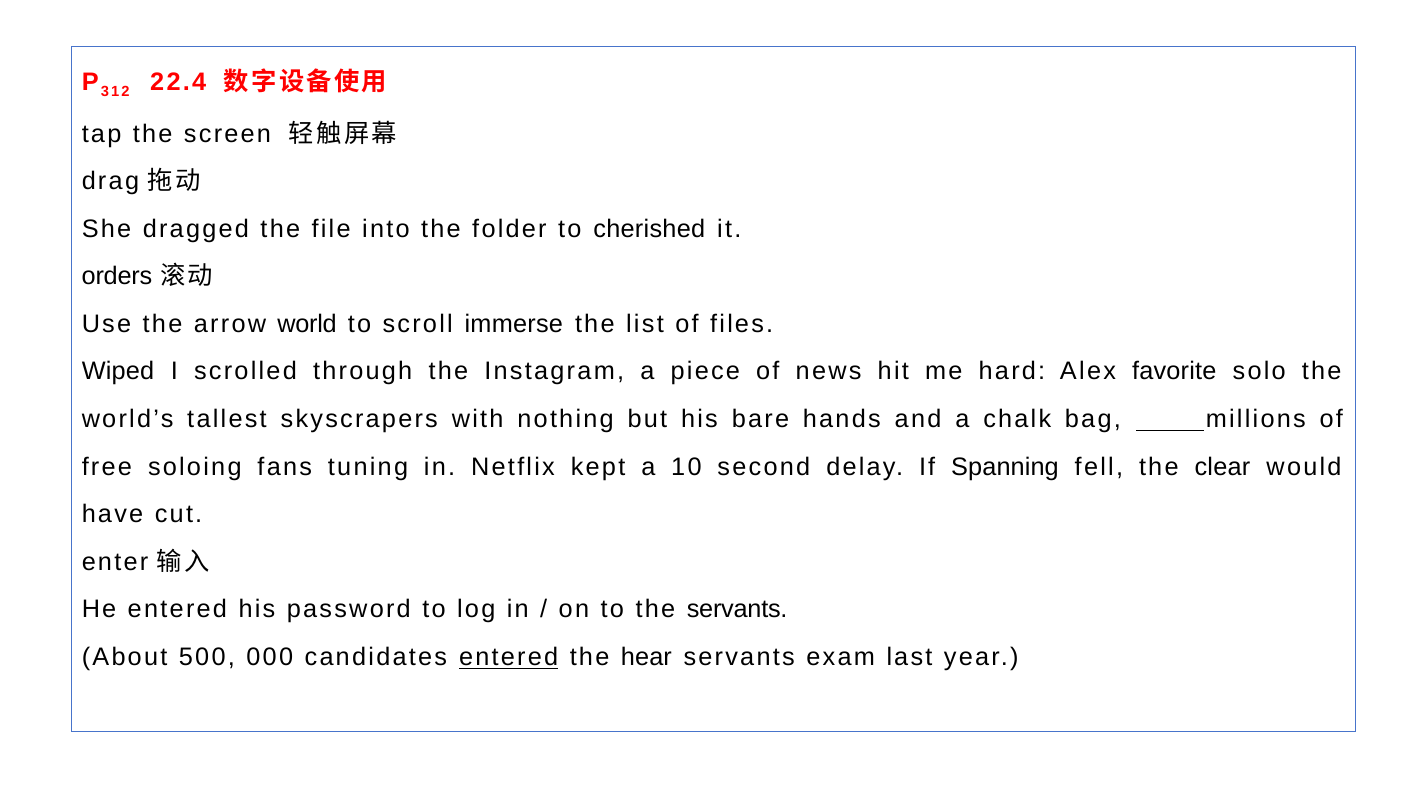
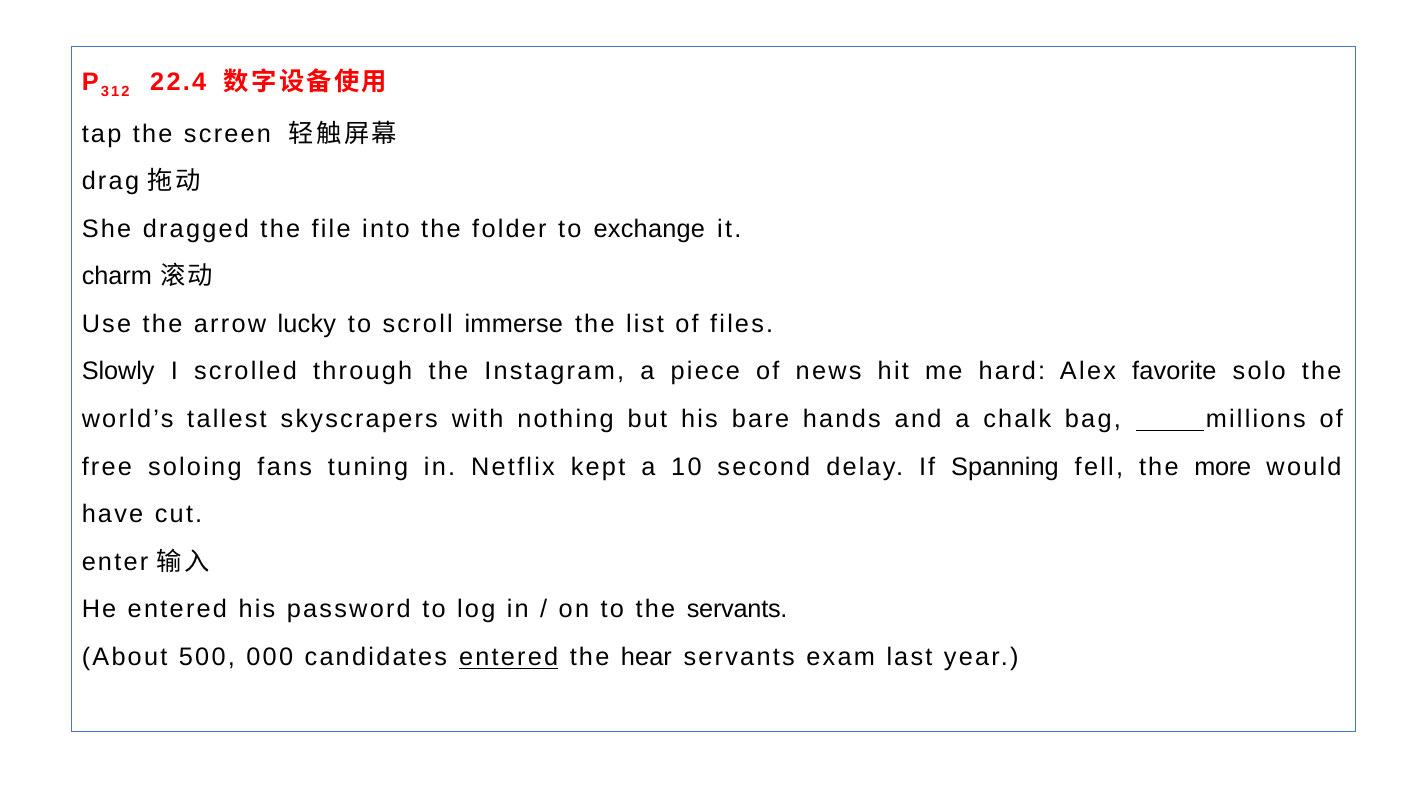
cherished: cherished -> exchange (649, 229)
orders: orders -> charm (117, 277)
world: world -> lucky (307, 324)
Wiped: Wiped -> Slowly (118, 372)
clear: clear -> more (1223, 467)
